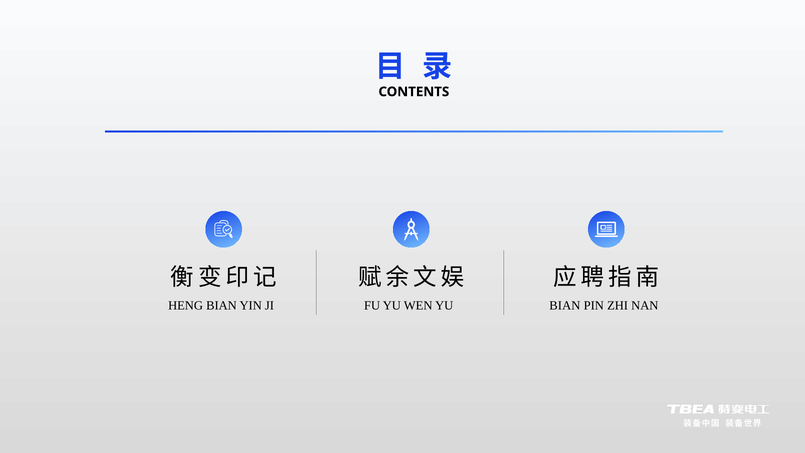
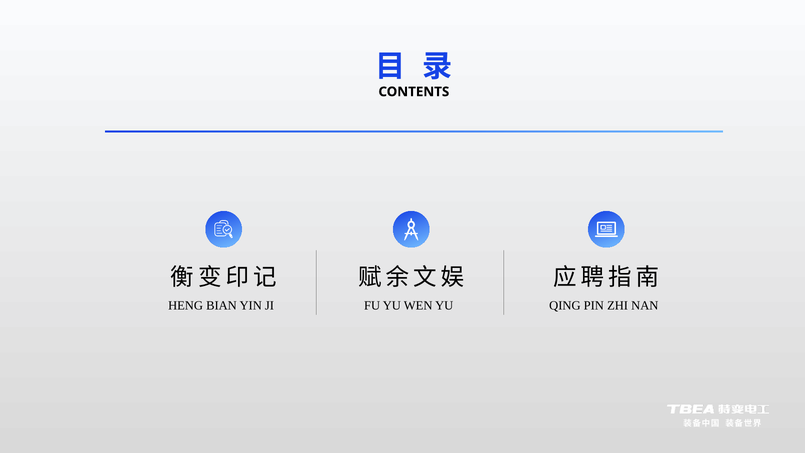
BIAN: BIAN -> QING (565, 305)
